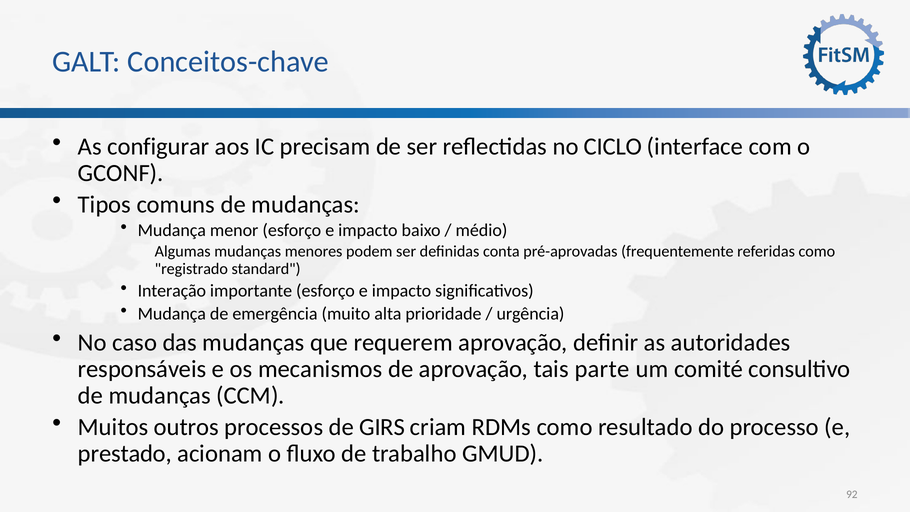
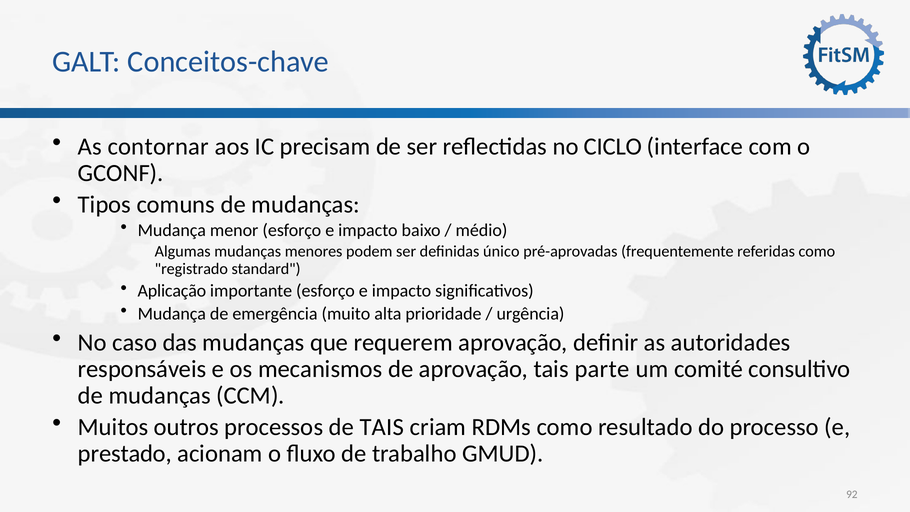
configurar: configurar -> contornar (158, 147)
conta: conta -> único (501, 251)
Interação: Interação -> Aplicação (172, 291)
de GIRS: GIRS -> TAIS (382, 427)
